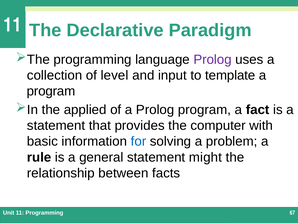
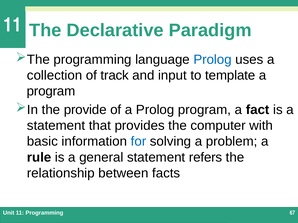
Prolog colour: purple -> blue (213, 60)
level: level -> track (115, 76)
applied: applied -> provide (85, 110)
might: might -> refers (206, 158)
